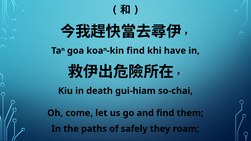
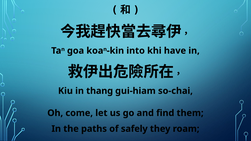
find: find -> into (136, 51)
death: death -> thang (100, 91)
